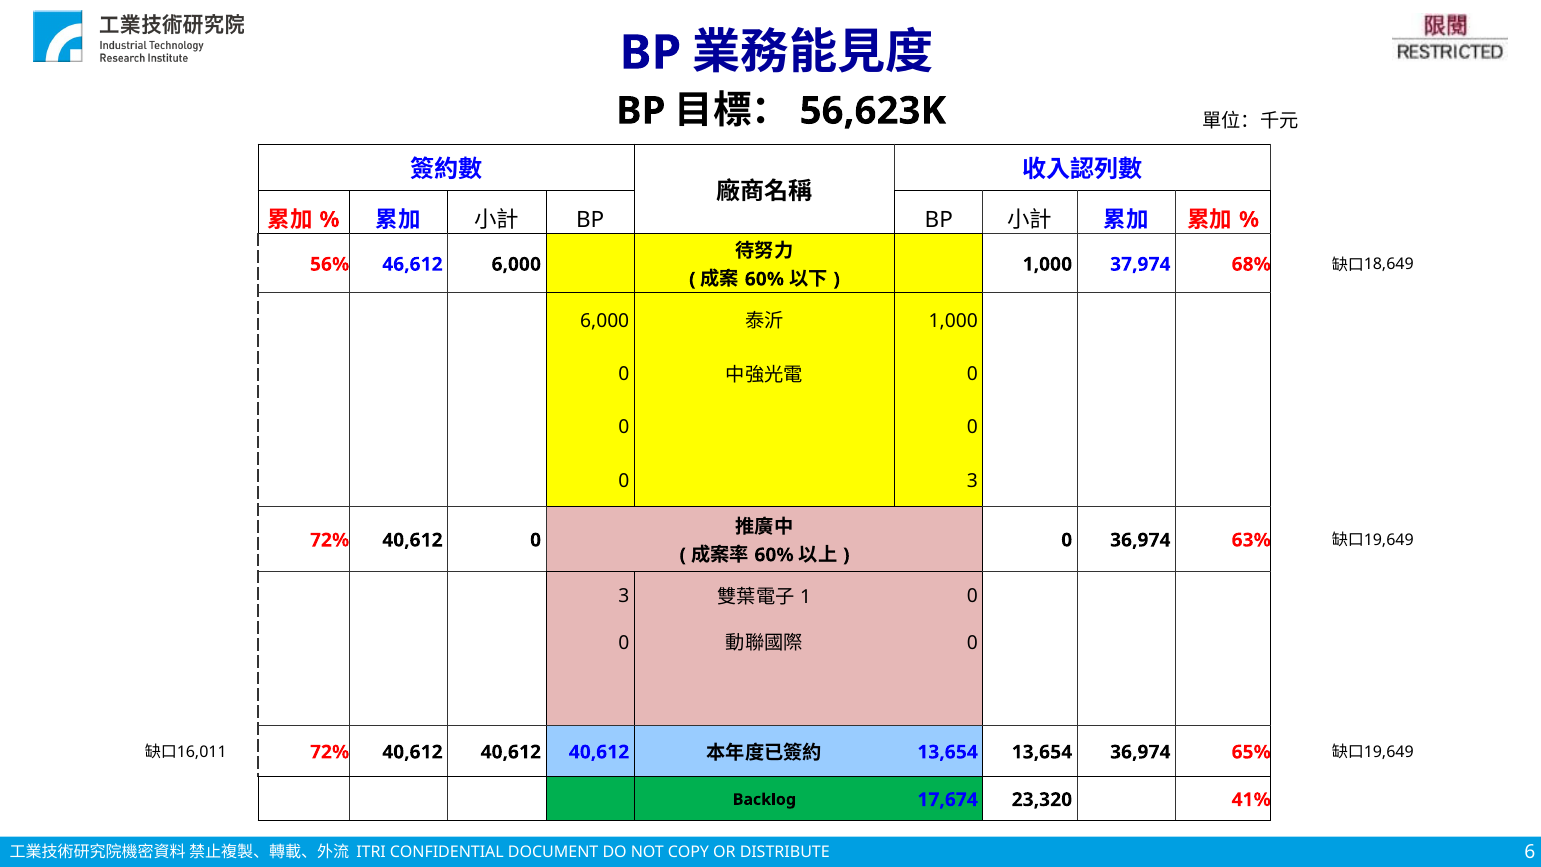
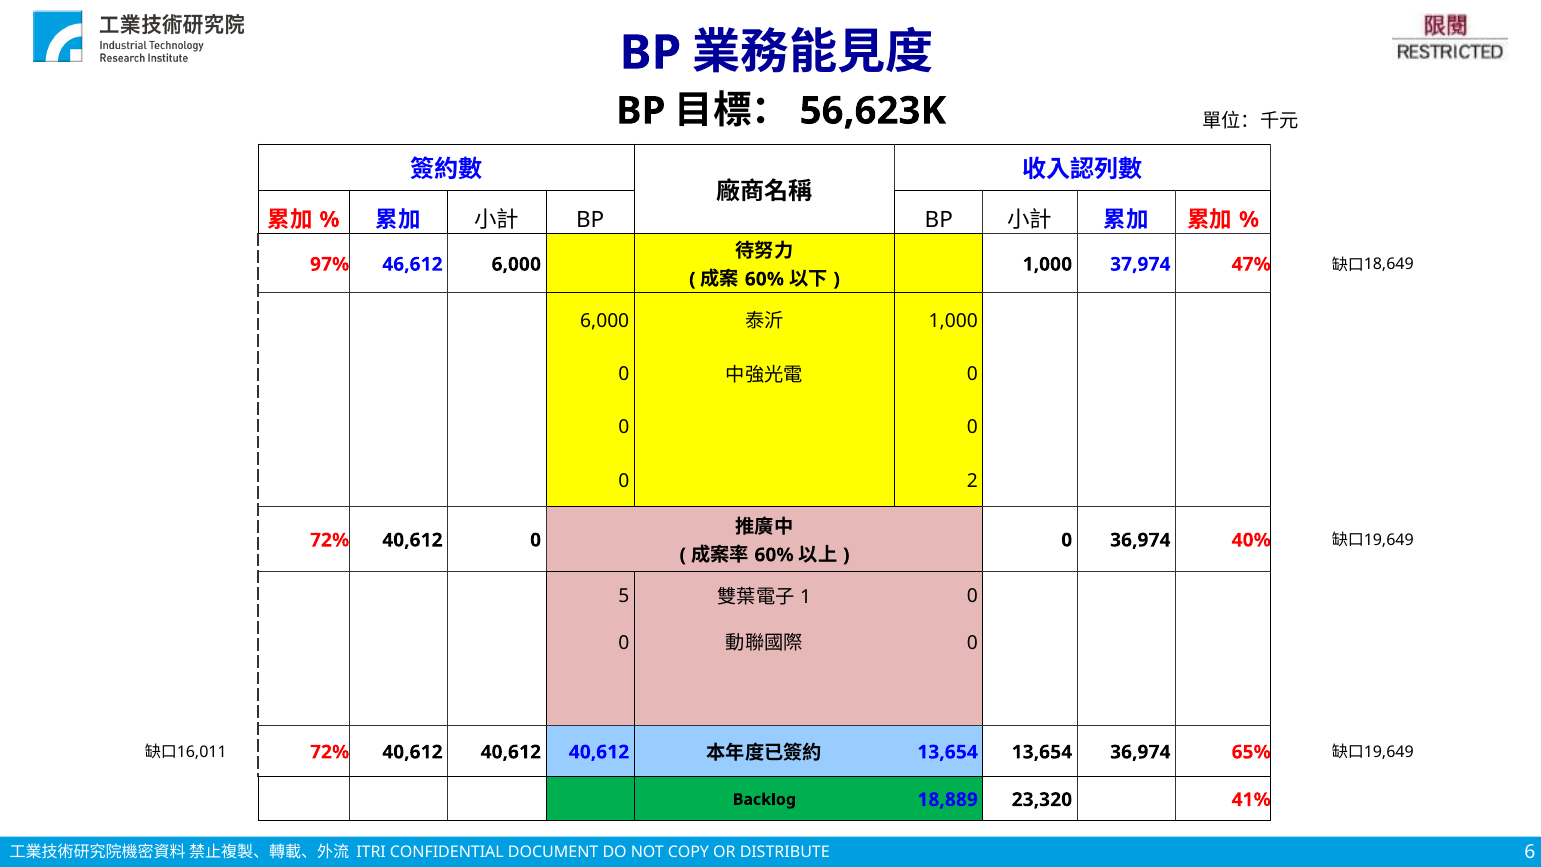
56%: 56% -> 97% (330, 264)
68%: 68% -> 47% (1251, 264)
0 0 3: 3 -> 2 (972, 481)
63%: 63% -> 40% (1251, 540)
3: 3 -> 5 (624, 596)
17,674: 17,674 -> 18,889 (948, 800)
